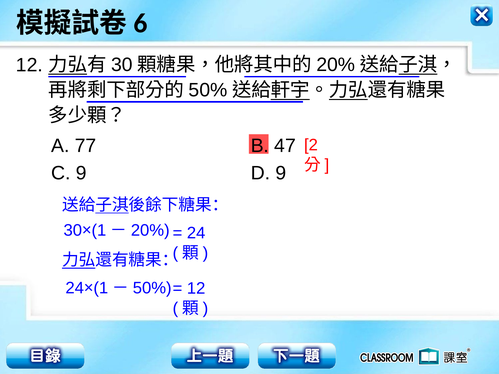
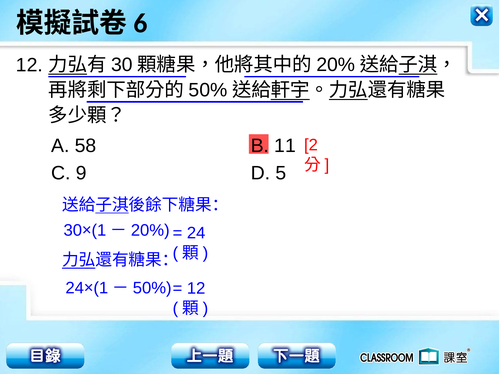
77: 77 -> 58 (85, 146)
47: 47 -> 11 (285, 146)
D 9: 9 -> 5 (281, 173)
